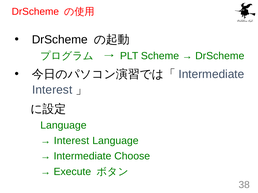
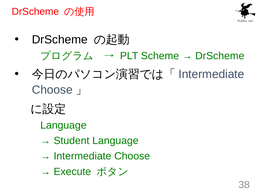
Interest: Interest -> Choose (52, 90)
Interest: Interest -> Student (72, 141)
